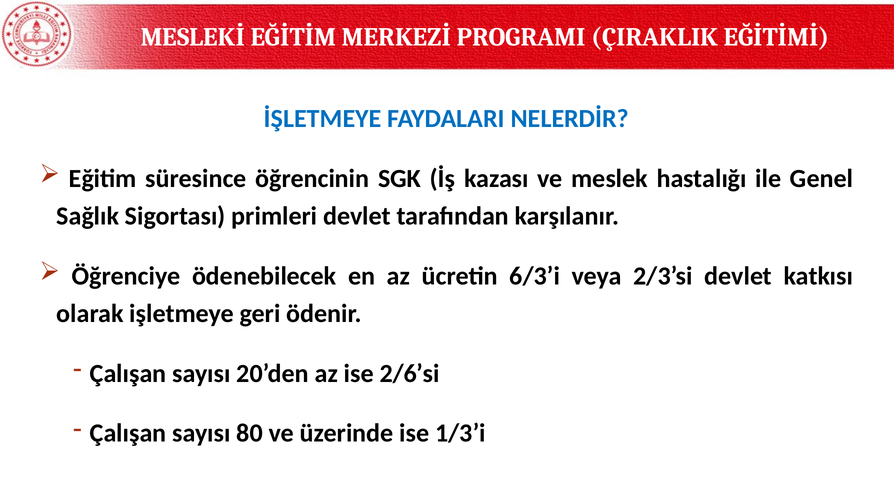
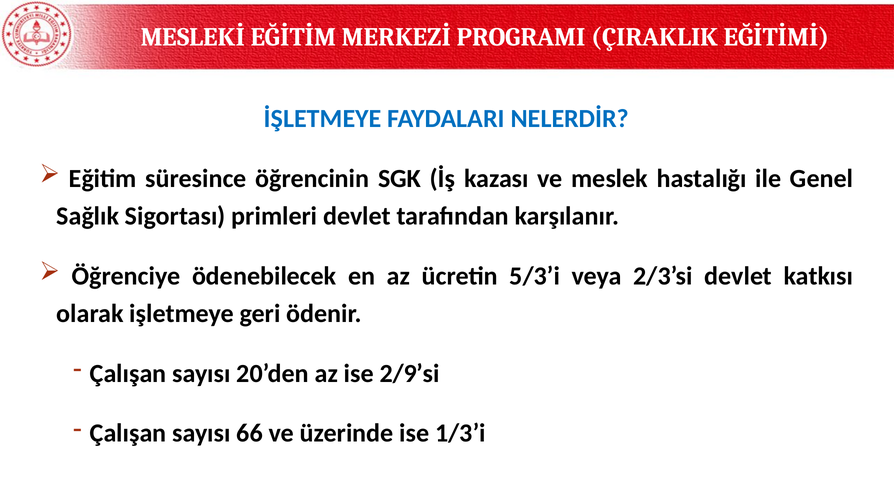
6/3’i: 6/3’i -> 5/3’i (535, 276)
2/6’si: 2/6’si -> 2/9’si (410, 373)
80: 80 -> 66 (250, 433)
